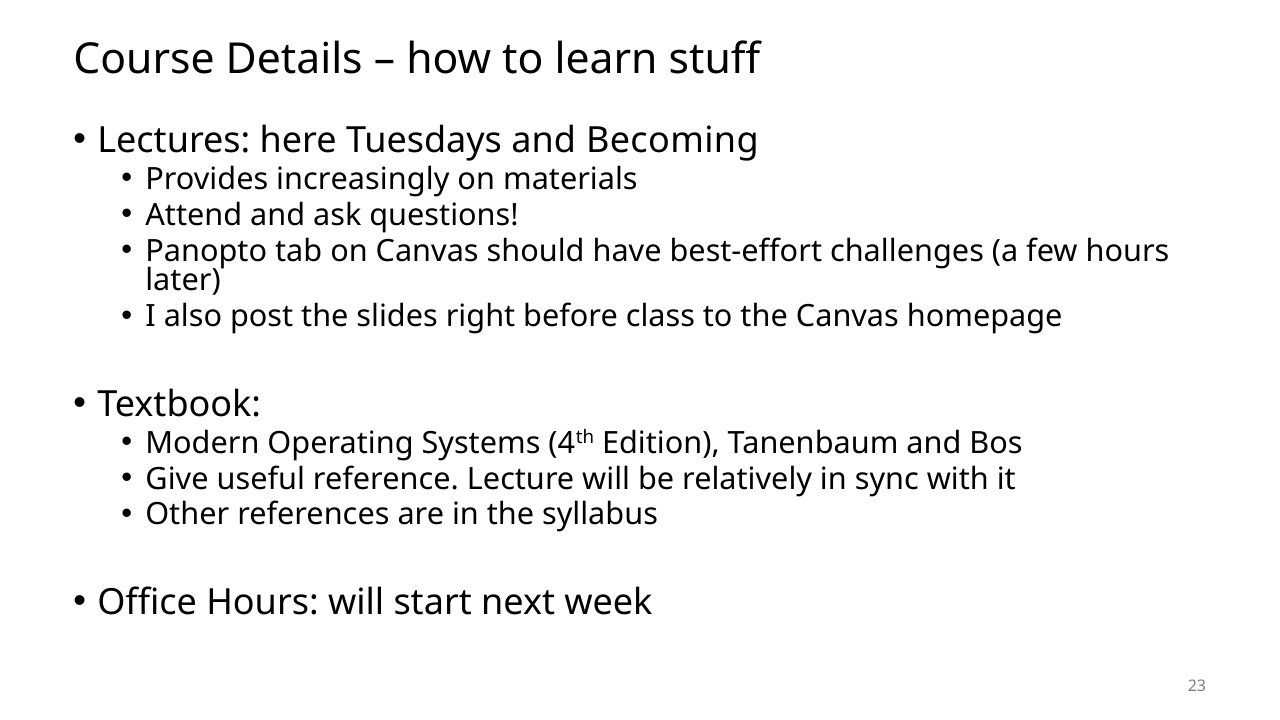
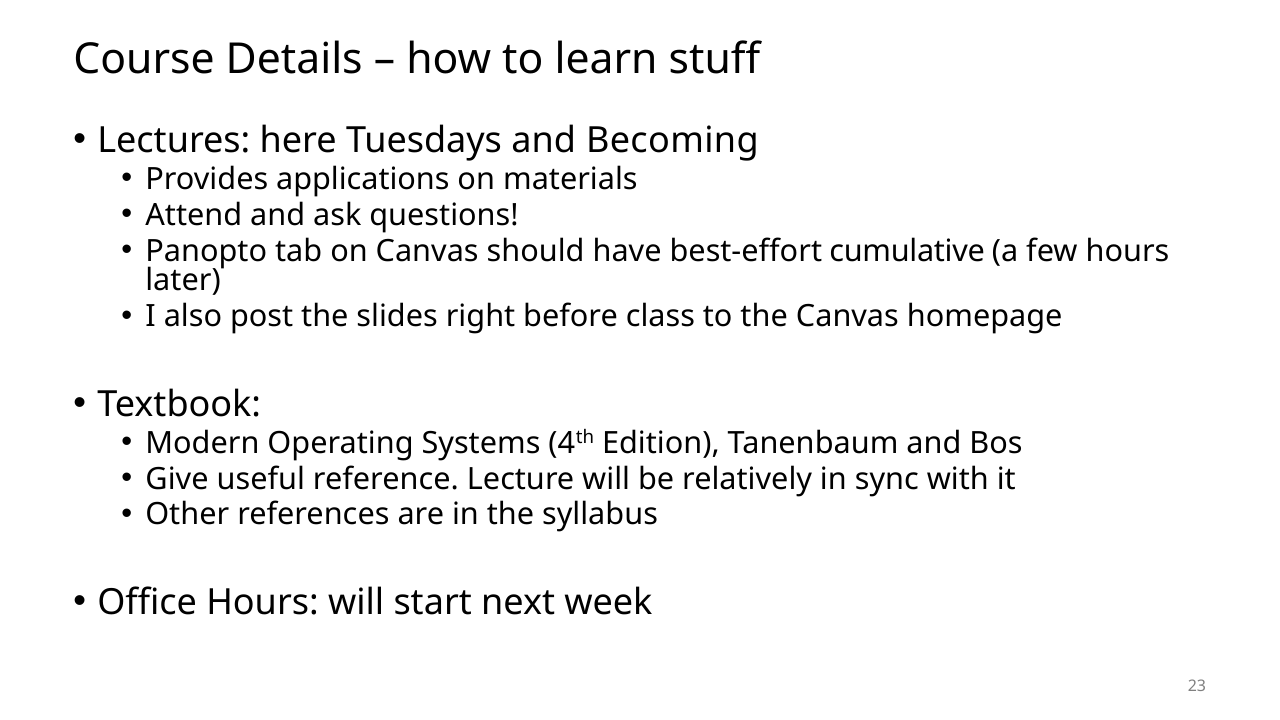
increasingly: increasingly -> applications (363, 180)
challenges: challenges -> cumulative (907, 251)
